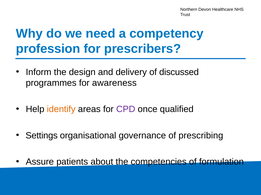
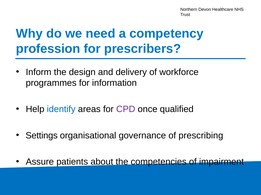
discussed: discussed -> workforce (179, 72)
awareness: awareness -> information (114, 83)
identify colour: orange -> blue (61, 110)
formulation: formulation -> impairment (221, 162)
